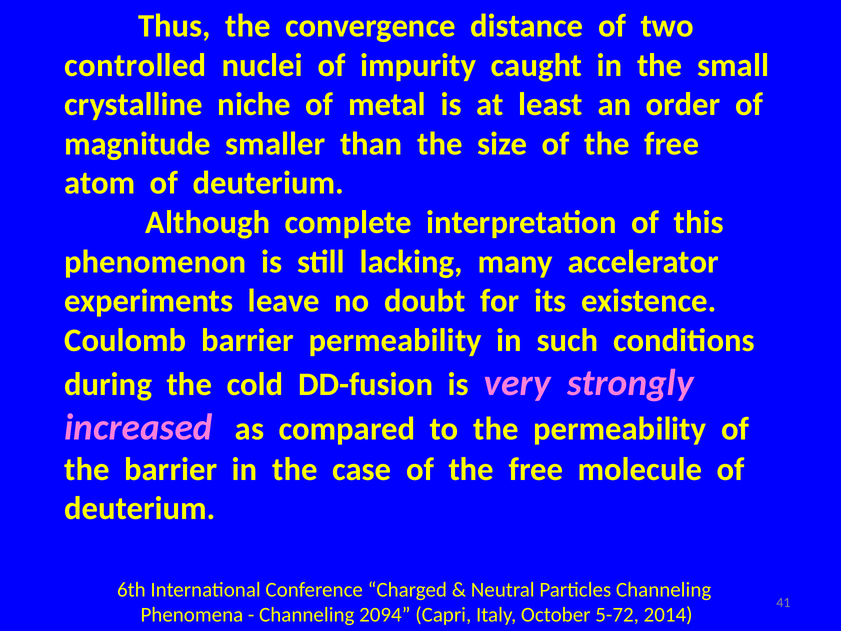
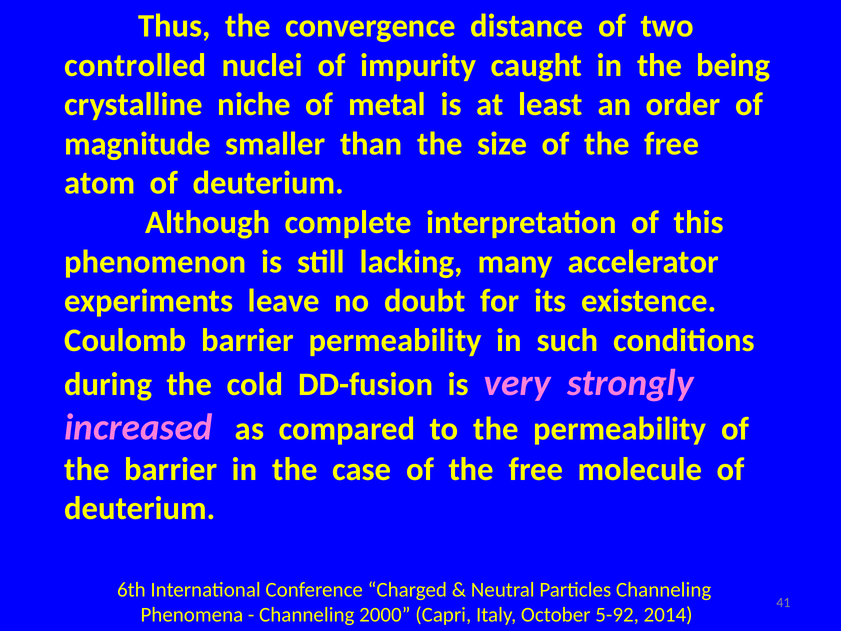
small: small -> being (733, 65)
2094: 2094 -> 2000 (385, 615)
5-72: 5-72 -> 5-92 (617, 615)
